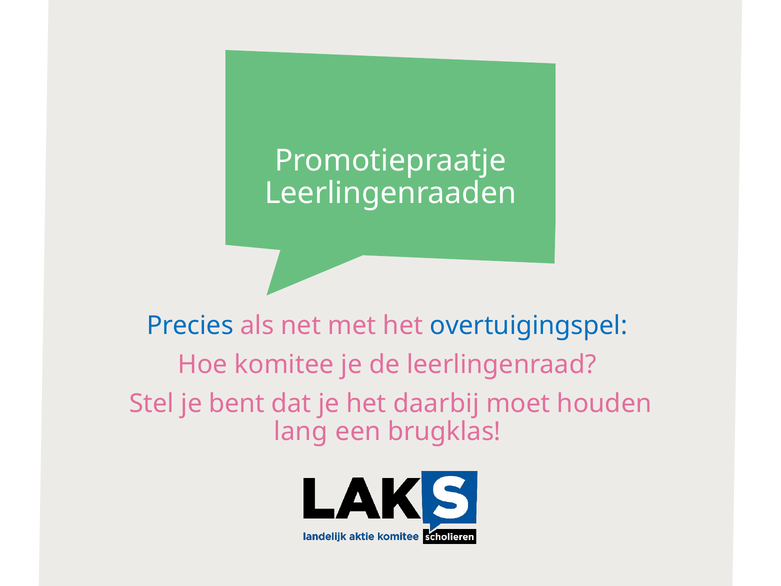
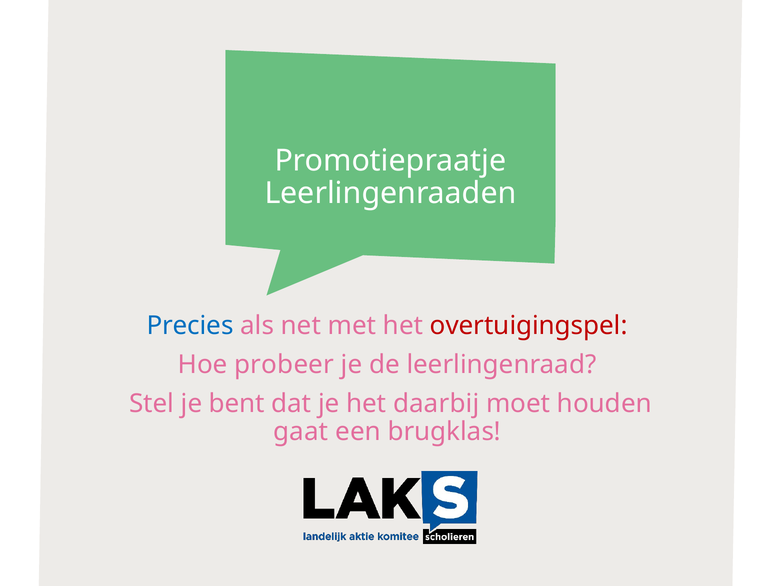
overtuigingspel colour: blue -> red (529, 325)
komitee: komitee -> probeer (284, 364)
lang: lang -> gaat (301, 432)
